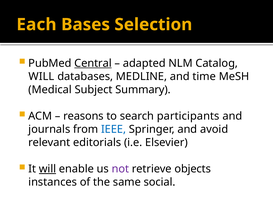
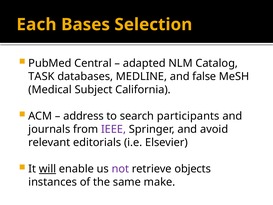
Central underline: present -> none (93, 63)
WILL: WILL -> TASK (41, 76)
time: time -> false (204, 76)
Summary: Summary -> California (143, 89)
reasons: reasons -> address (84, 116)
IEEE colour: blue -> purple (114, 129)
social: social -> make (160, 182)
